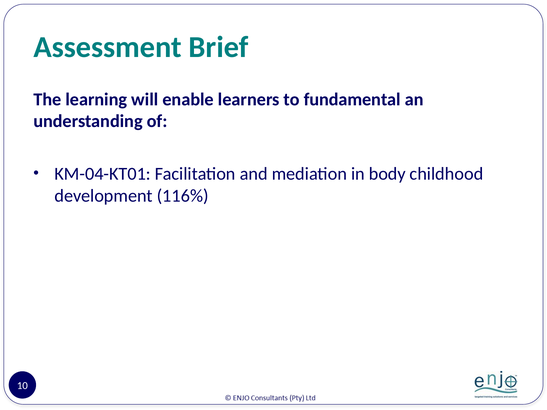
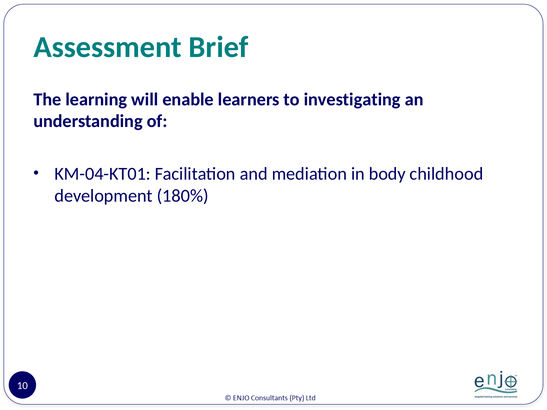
fundamental: fundamental -> investigating (352, 99)
116%: 116% -> 180% (183, 196)
